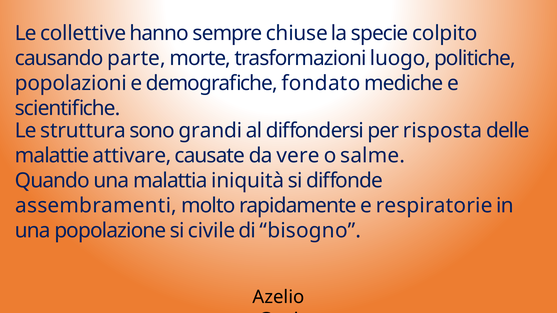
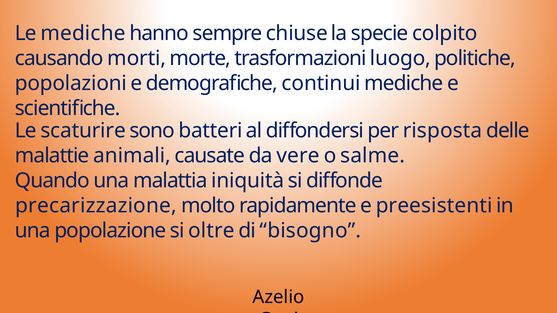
Le collettive: collettive -> mediche (83, 33)
parte: parte -> morti (137, 58)
fondato: fondato -> continui (321, 83)
struttura: struttura -> scaturire (83, 131)
grandi: grandi -> batteri (210, 131)
attivare: attivare -> animali (132, 156)
assembramenti: assembramenti -> precarizzazione (96, 206)
respiratorie: respiratorie -> preesistenti (434, 206)
civile: civile -> oltre (211, 231)
